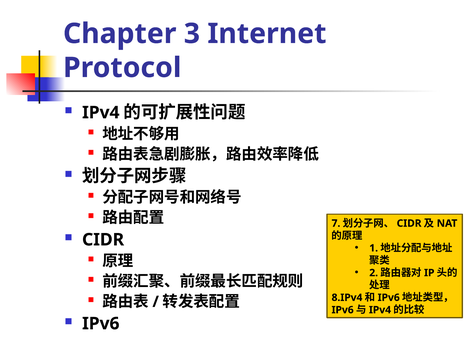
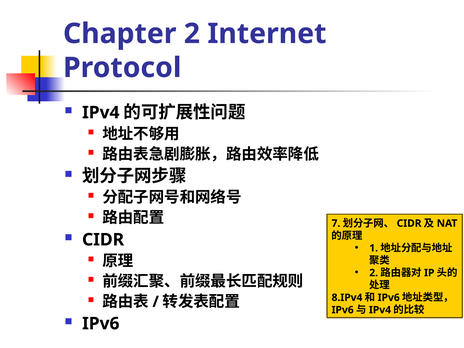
Chapter 3: 3 -> 2 (192, 34)
